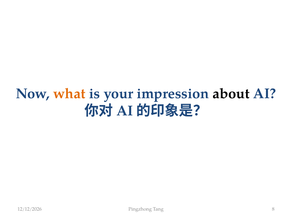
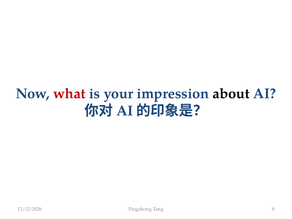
what colour: orange -> red (69, 94)
